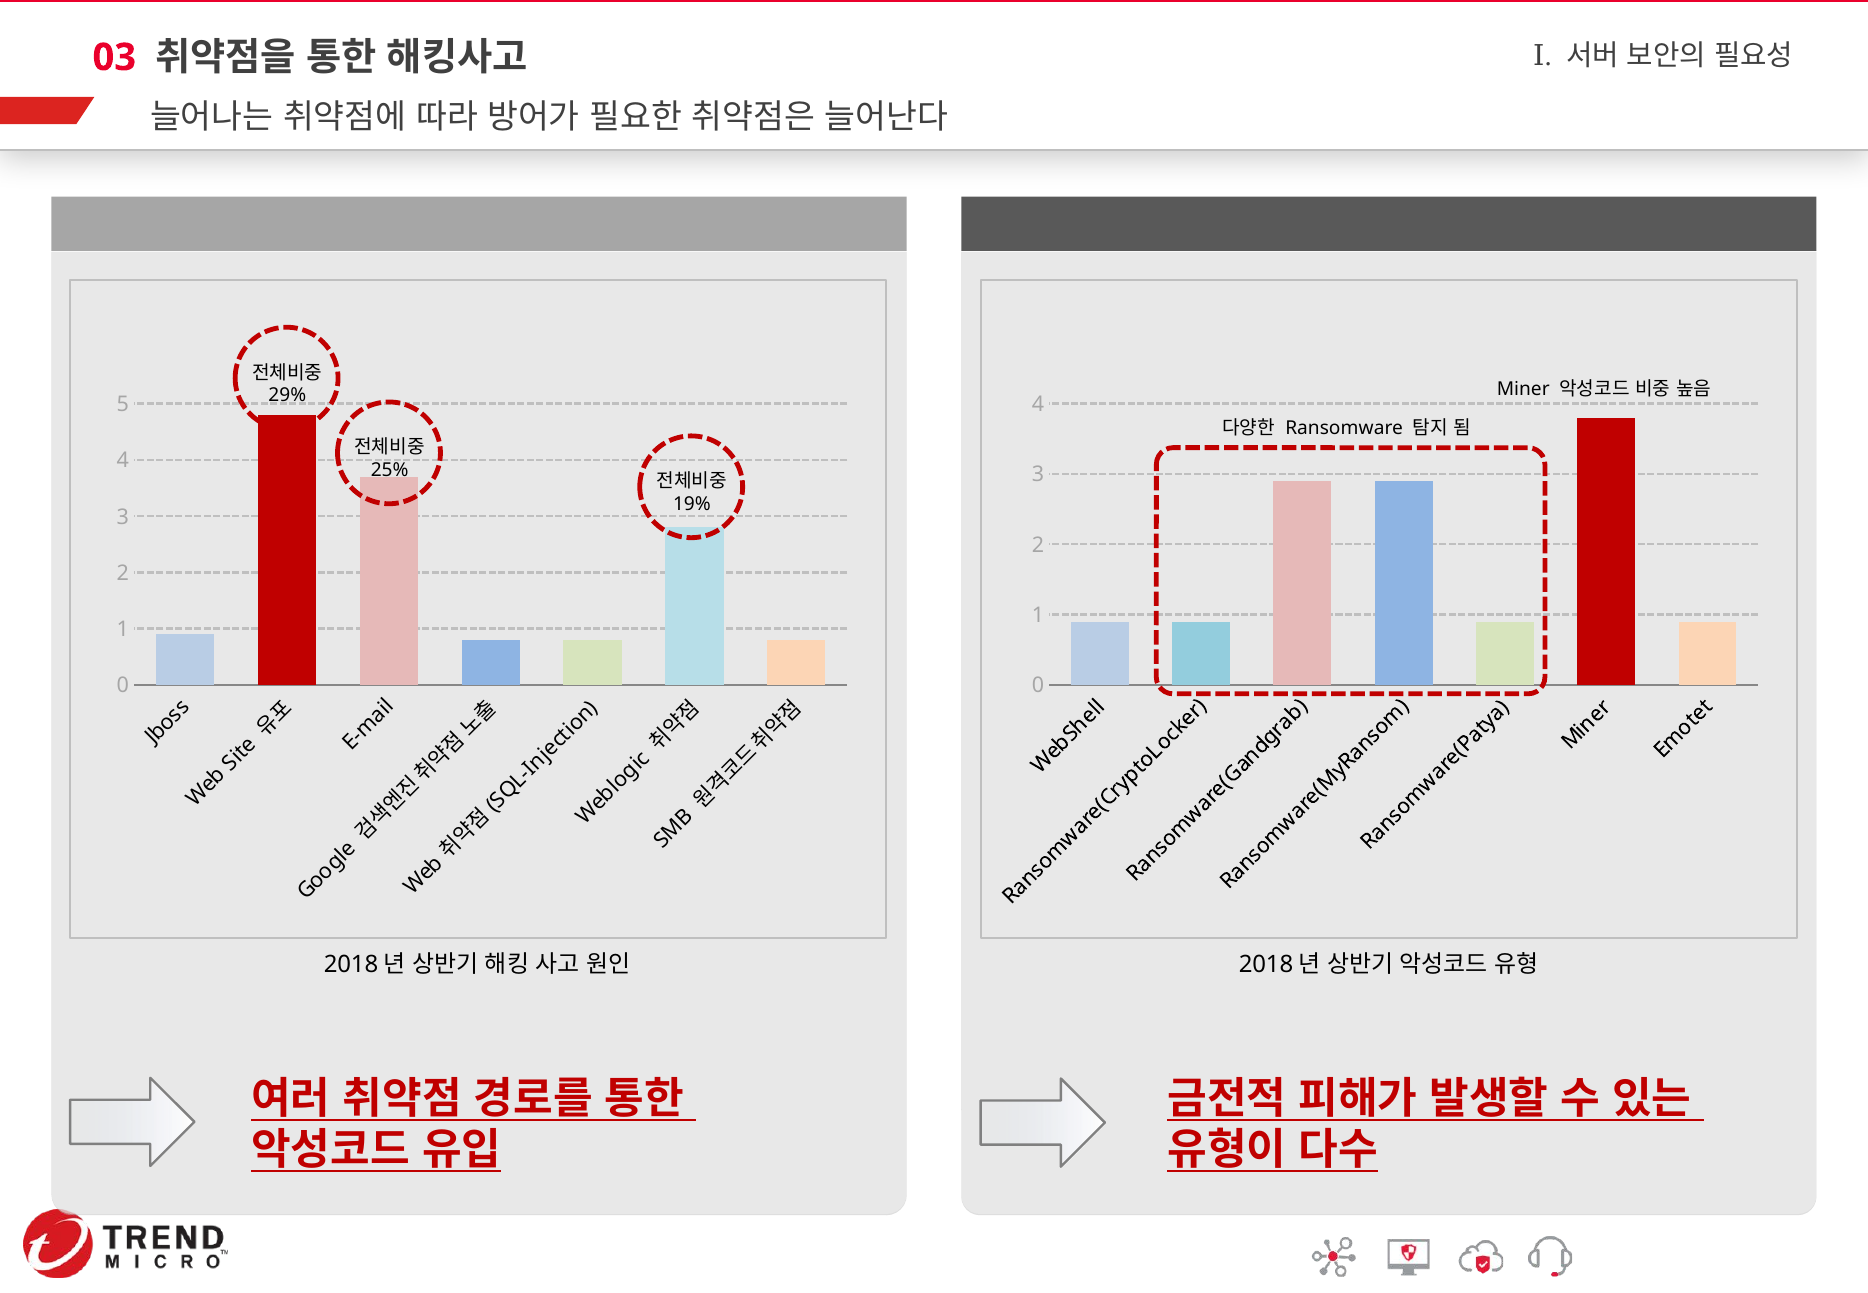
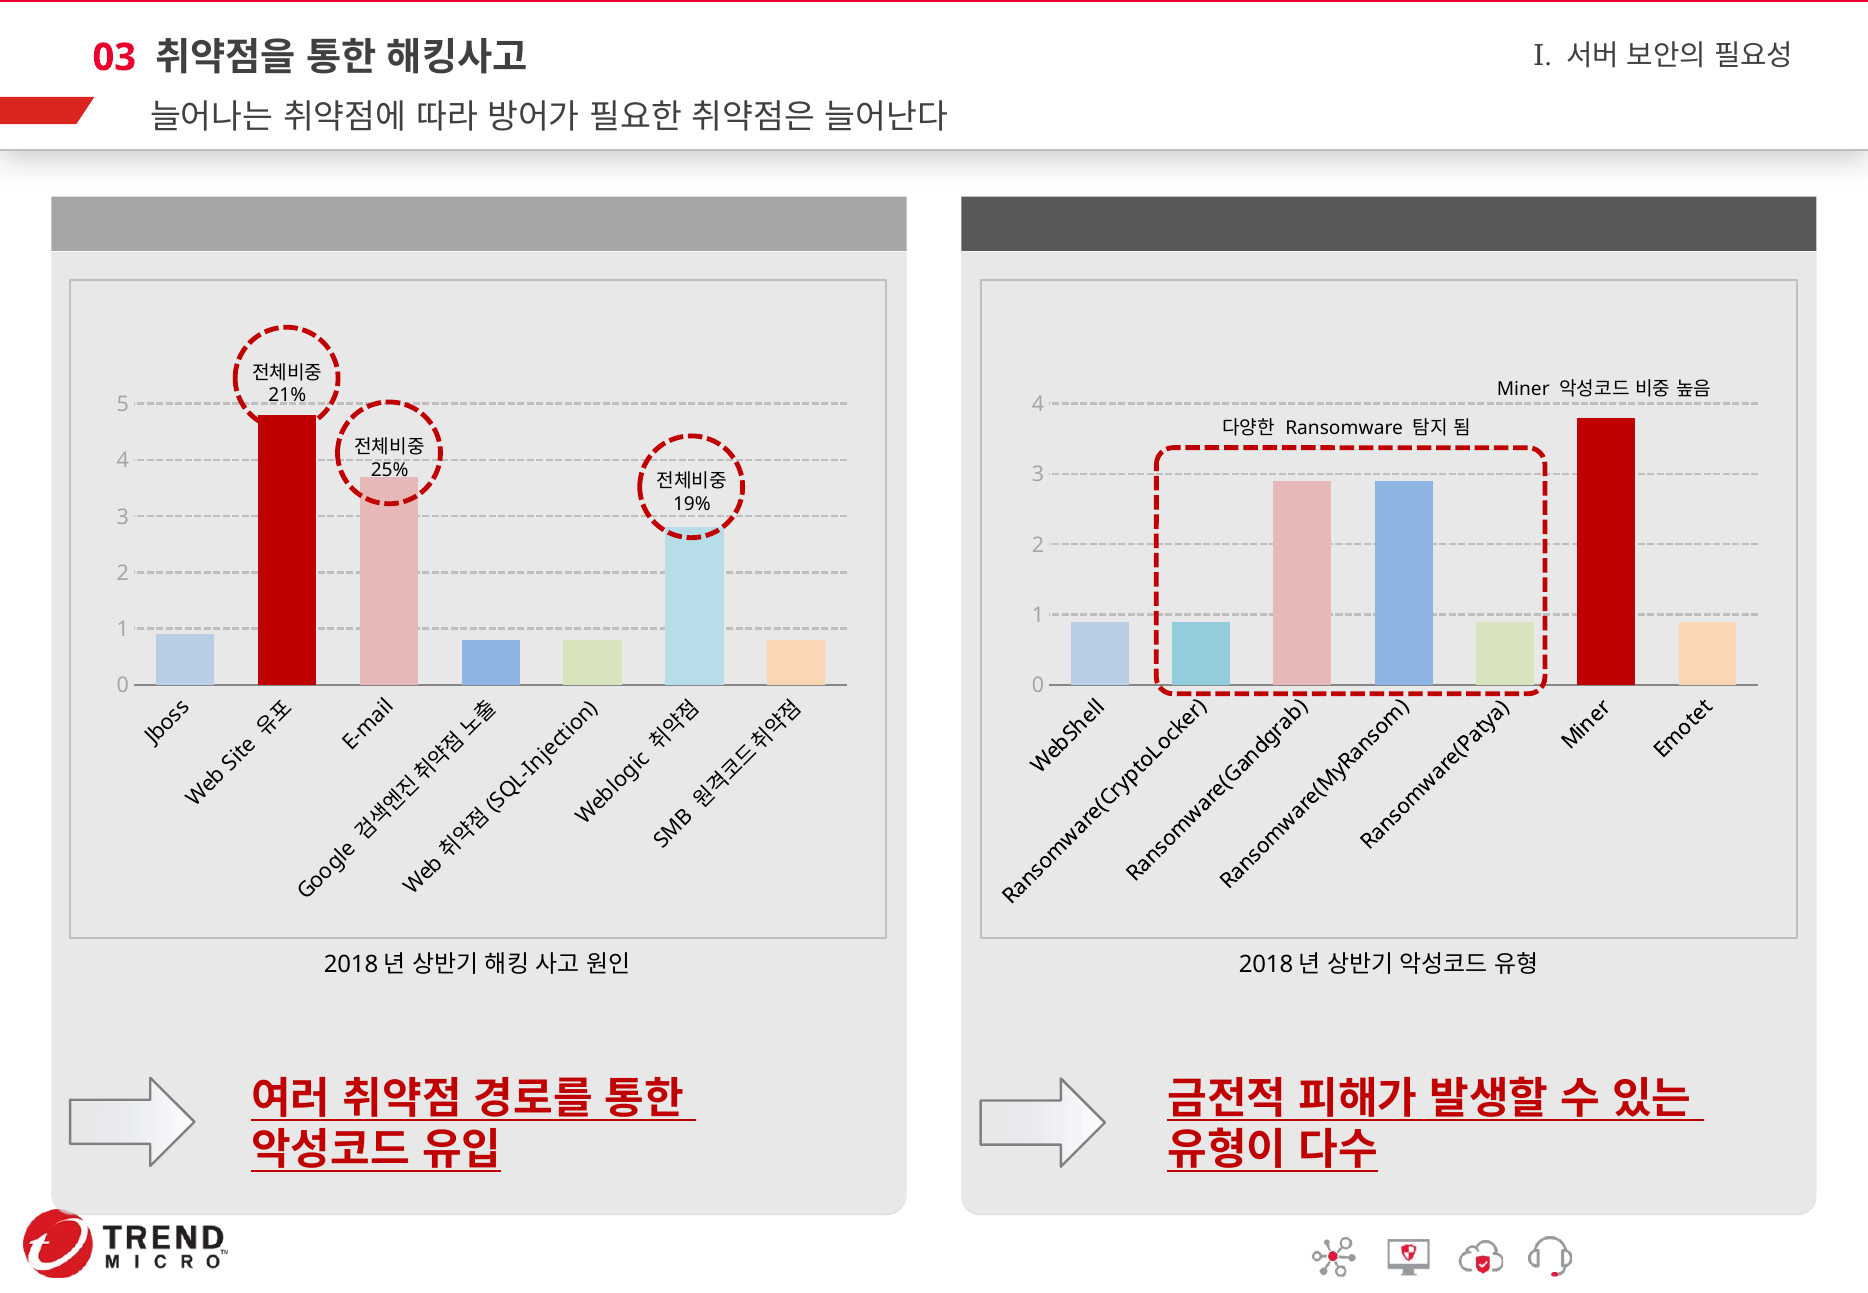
29%: 29% -> 21% (287, 396)
